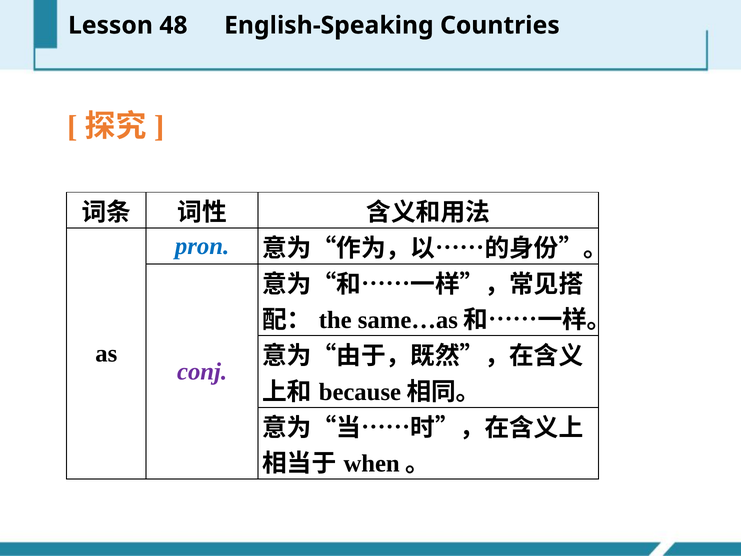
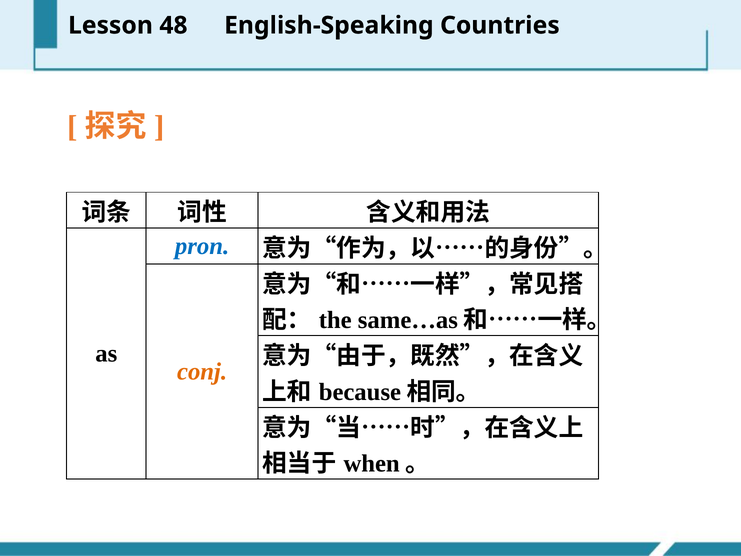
conj colour: purple -> orange (202, 372)
